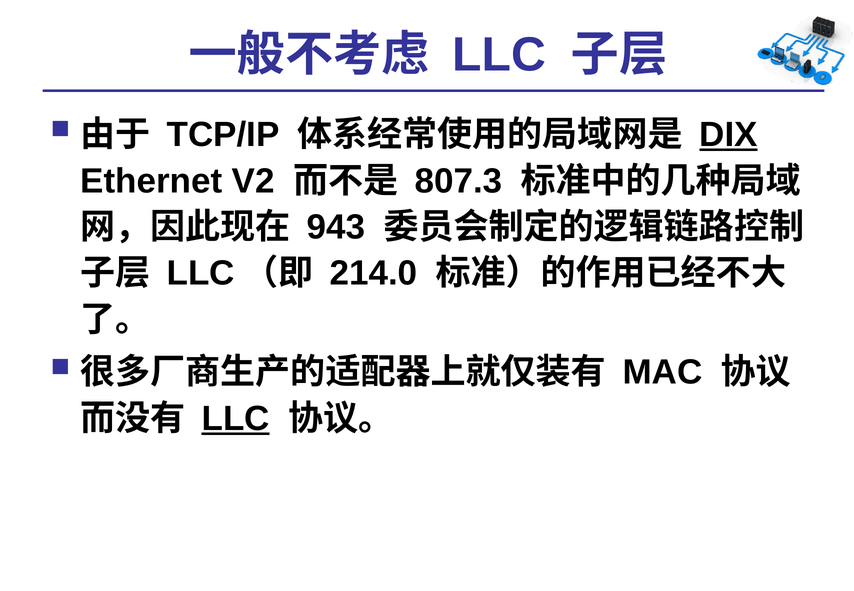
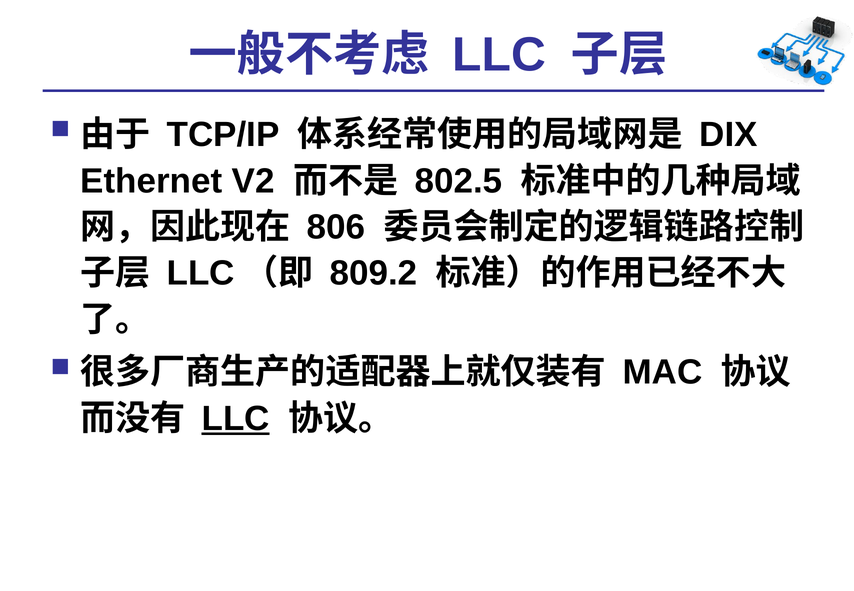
DIX underline: present -> none (728, 135)
807.3: 807.3 -> 802.5 (458, 181)
943: 943 -> 806 (336, 227)
214.0: 214.0 -> 809.2 (374, 273)
